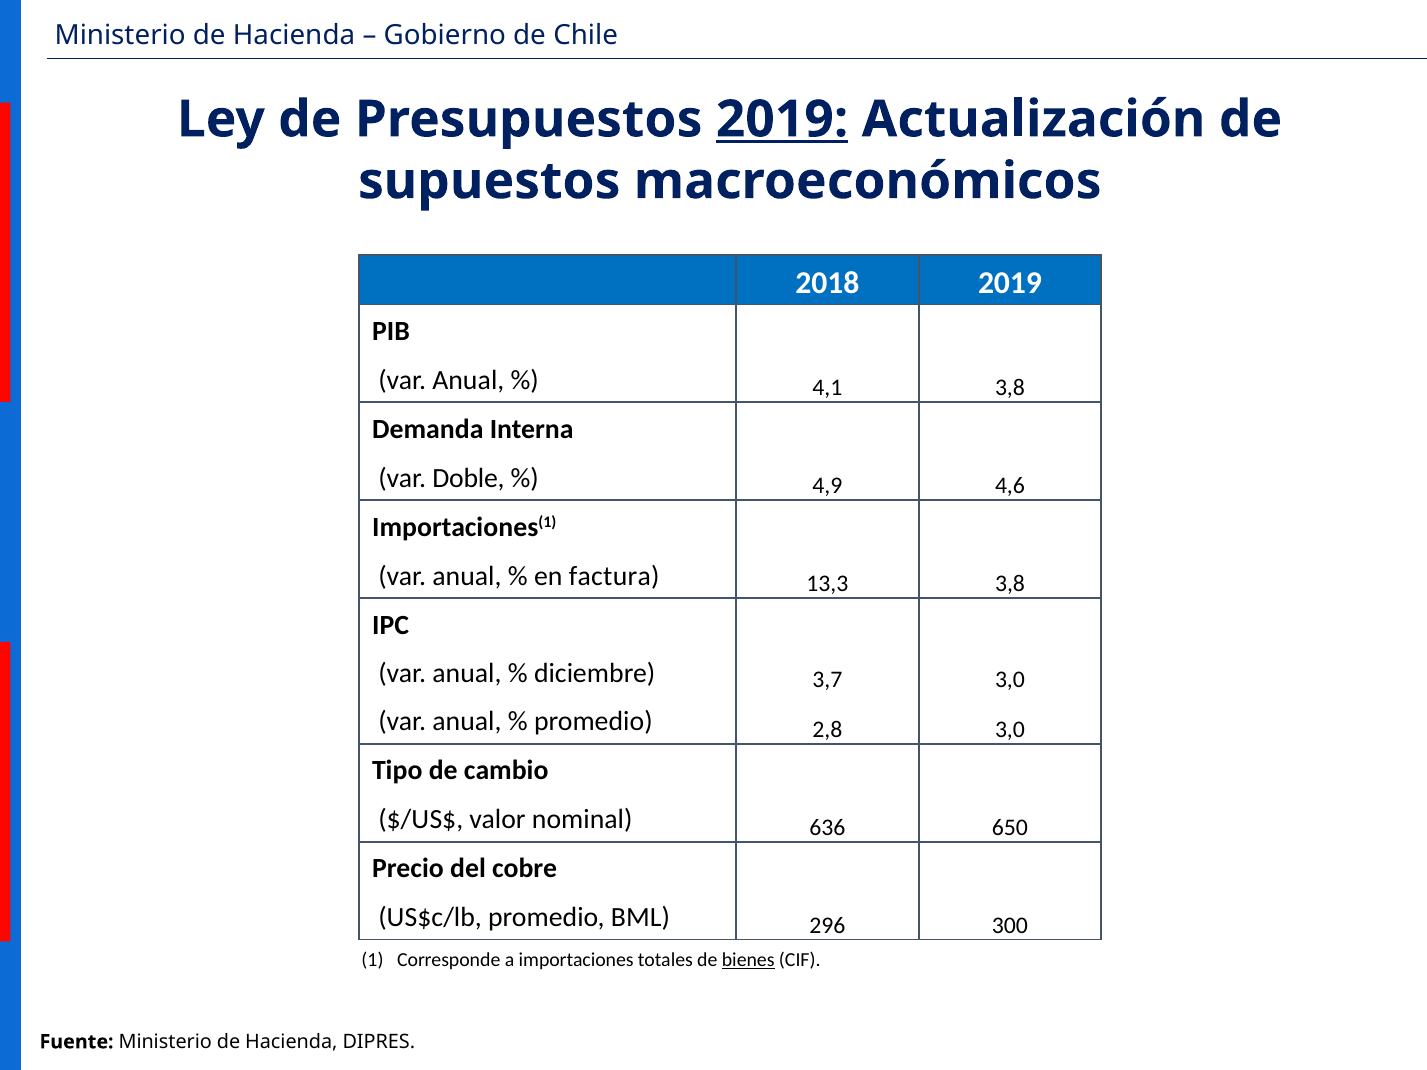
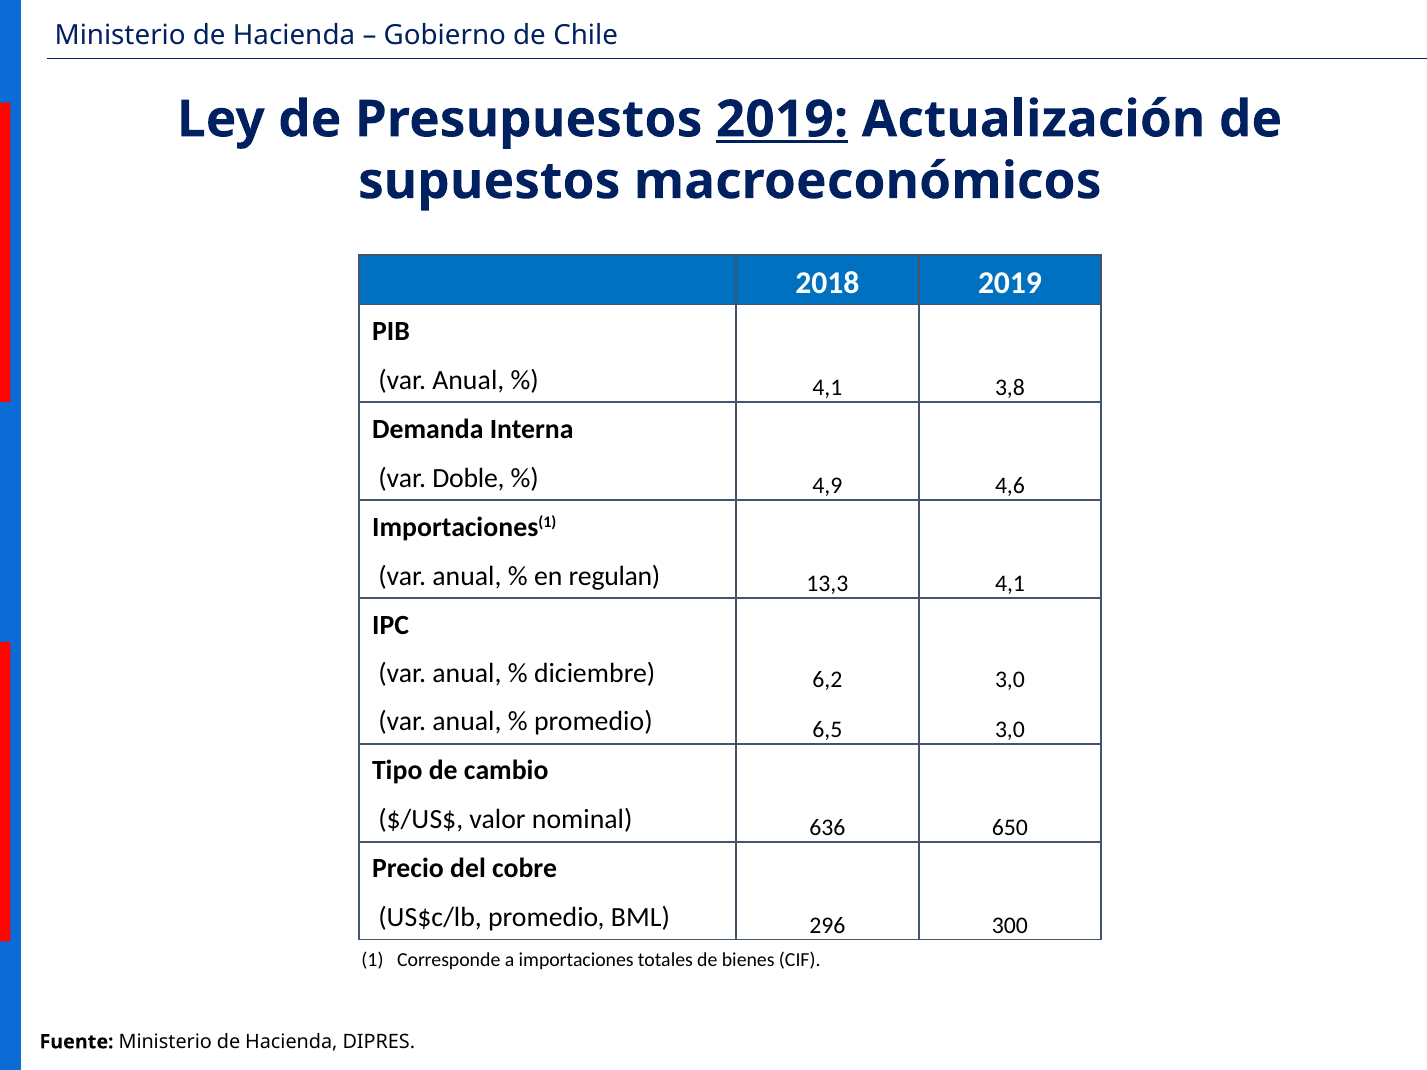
factura: factura -> regulan (614, 576)
13,3 3,8: 3,8 -> 4,1 (1010, 584)
3,7: 3,7 -> 6,2 (827, 680)
2,8: 2,8 -> 6,5 (827, 730)
bienes underline: present -> none (748, 960)
